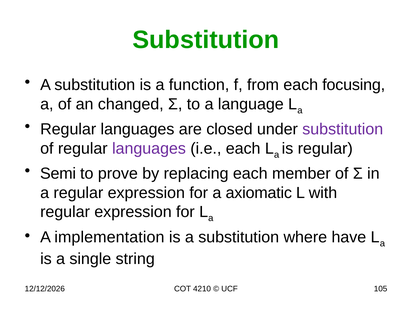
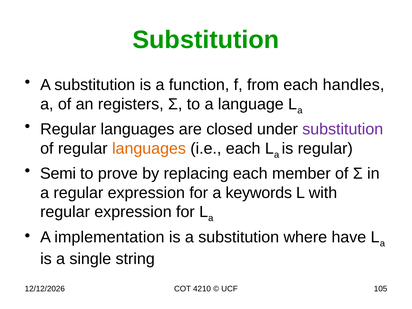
focusing: focusing -> handles (354, 85)
changed: changed -> registers (131, 104)
languages colour: purple -> orange (149, 148)
axiomatic: axiomatic -> keywords (259, 193)
